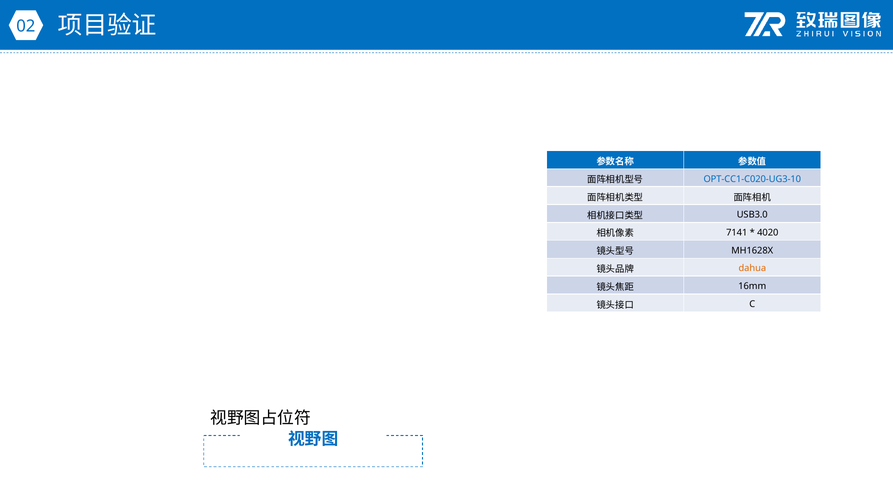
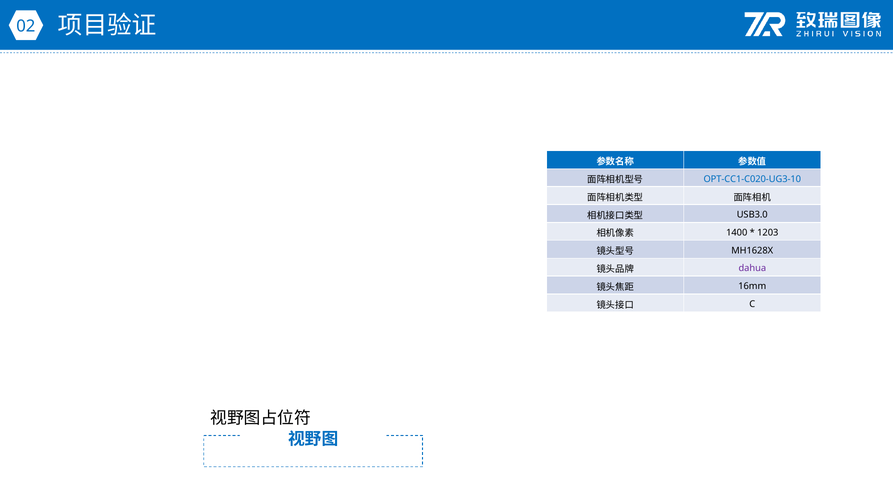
7141: 7141 -> 1400 (737, 233)
4020: 4020 -> 1203 (768, 233)
dahua colour: orange -> purple (752, 269)
